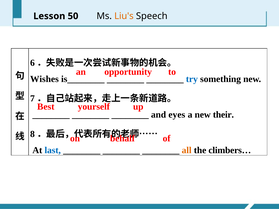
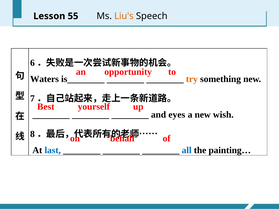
50: 50 -> 55 (73, 16)
Wishes: Wishes -> Waters (44, 79)
try colour: blue -> orange (192, 79)
their: their -> wish (223, 115)
all colour: orange -> blue (187, 150)
climbers…: climbers… -> painting… (230, 150)
